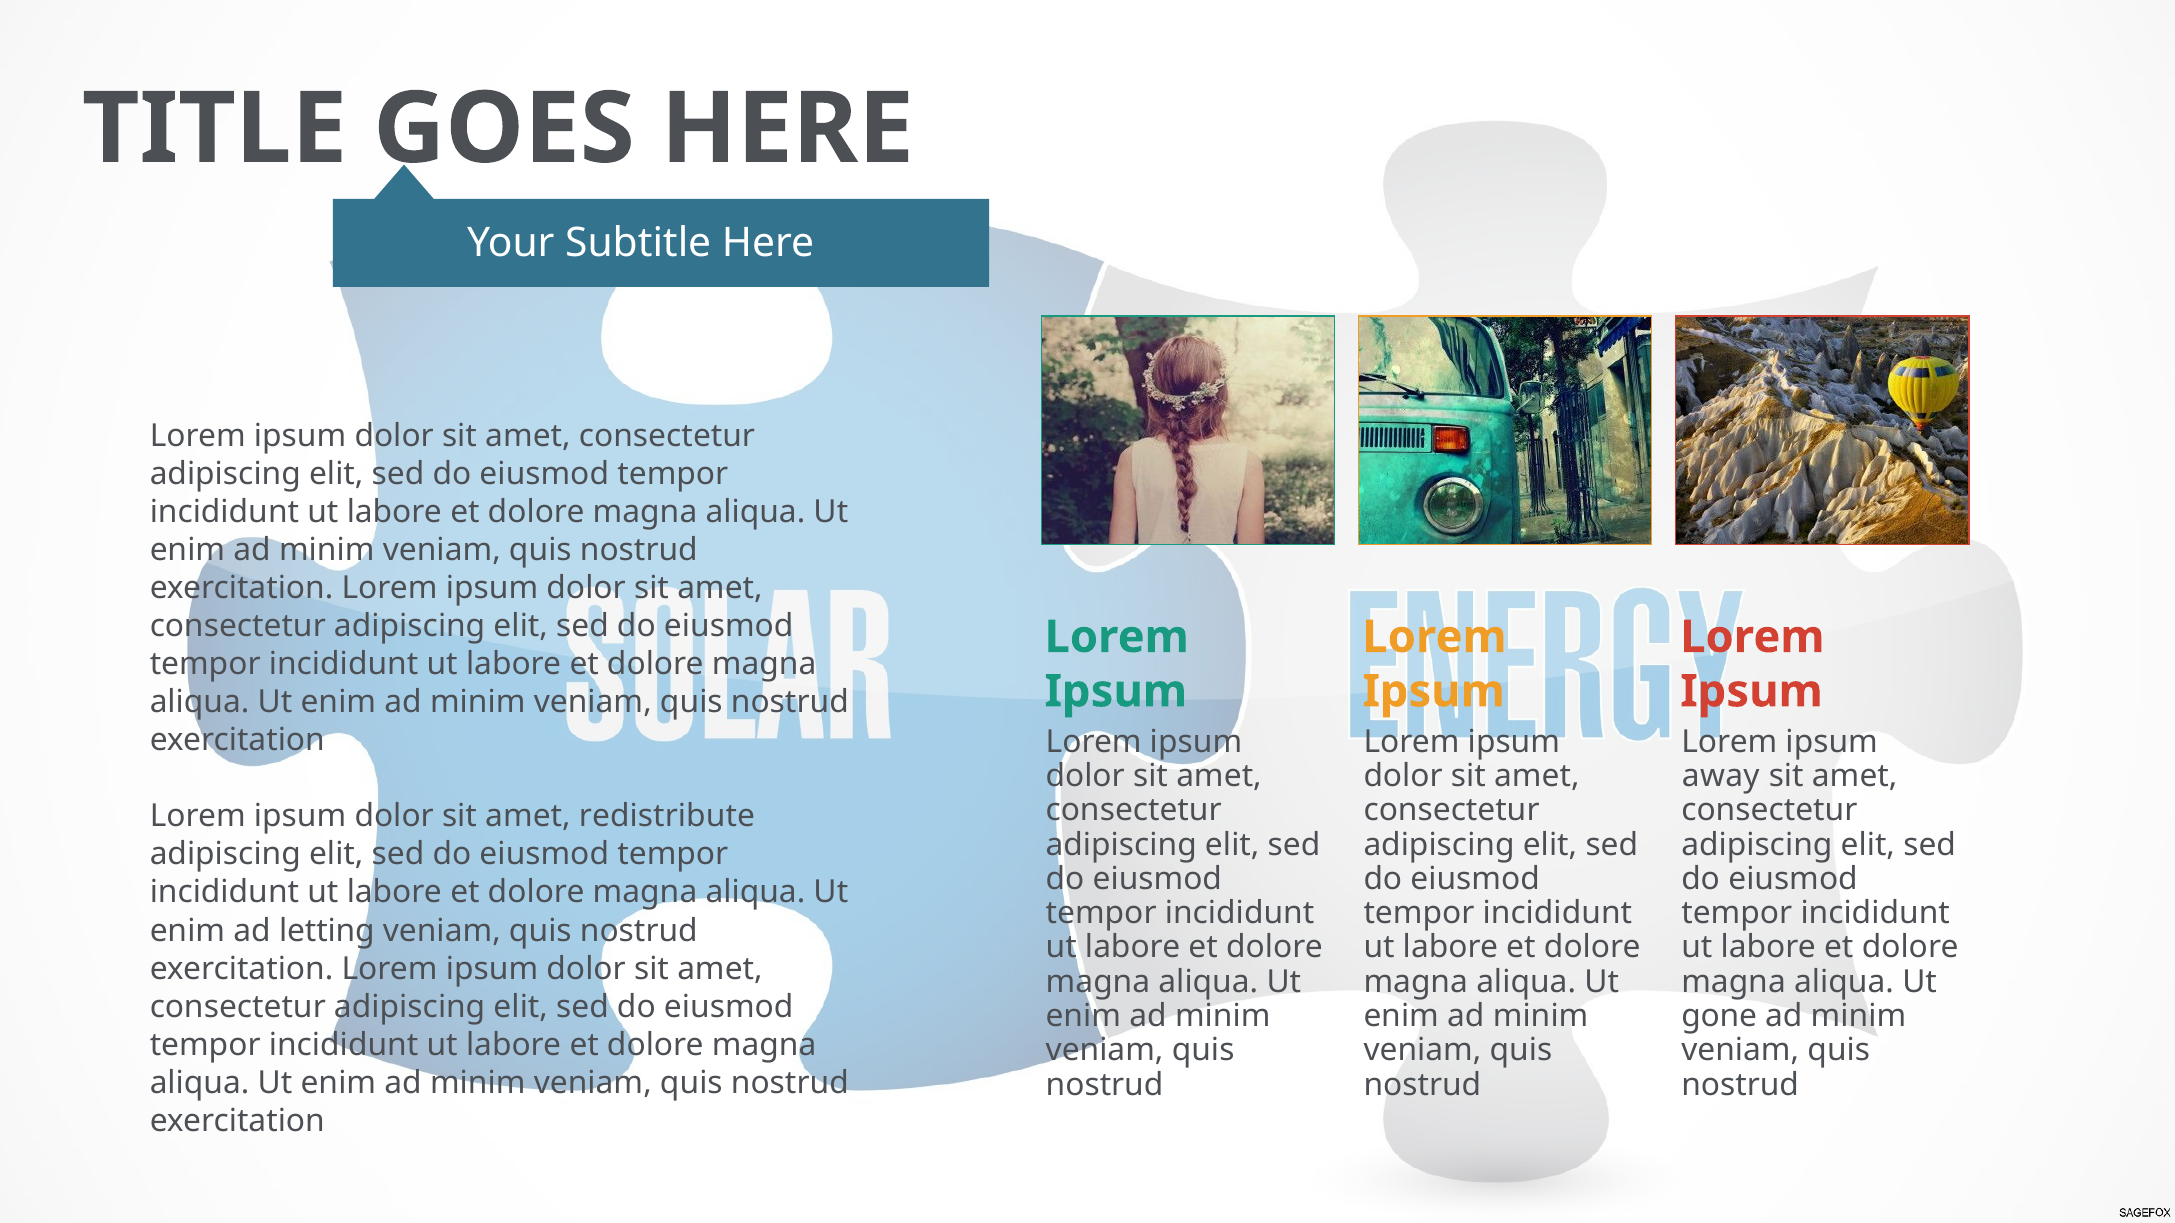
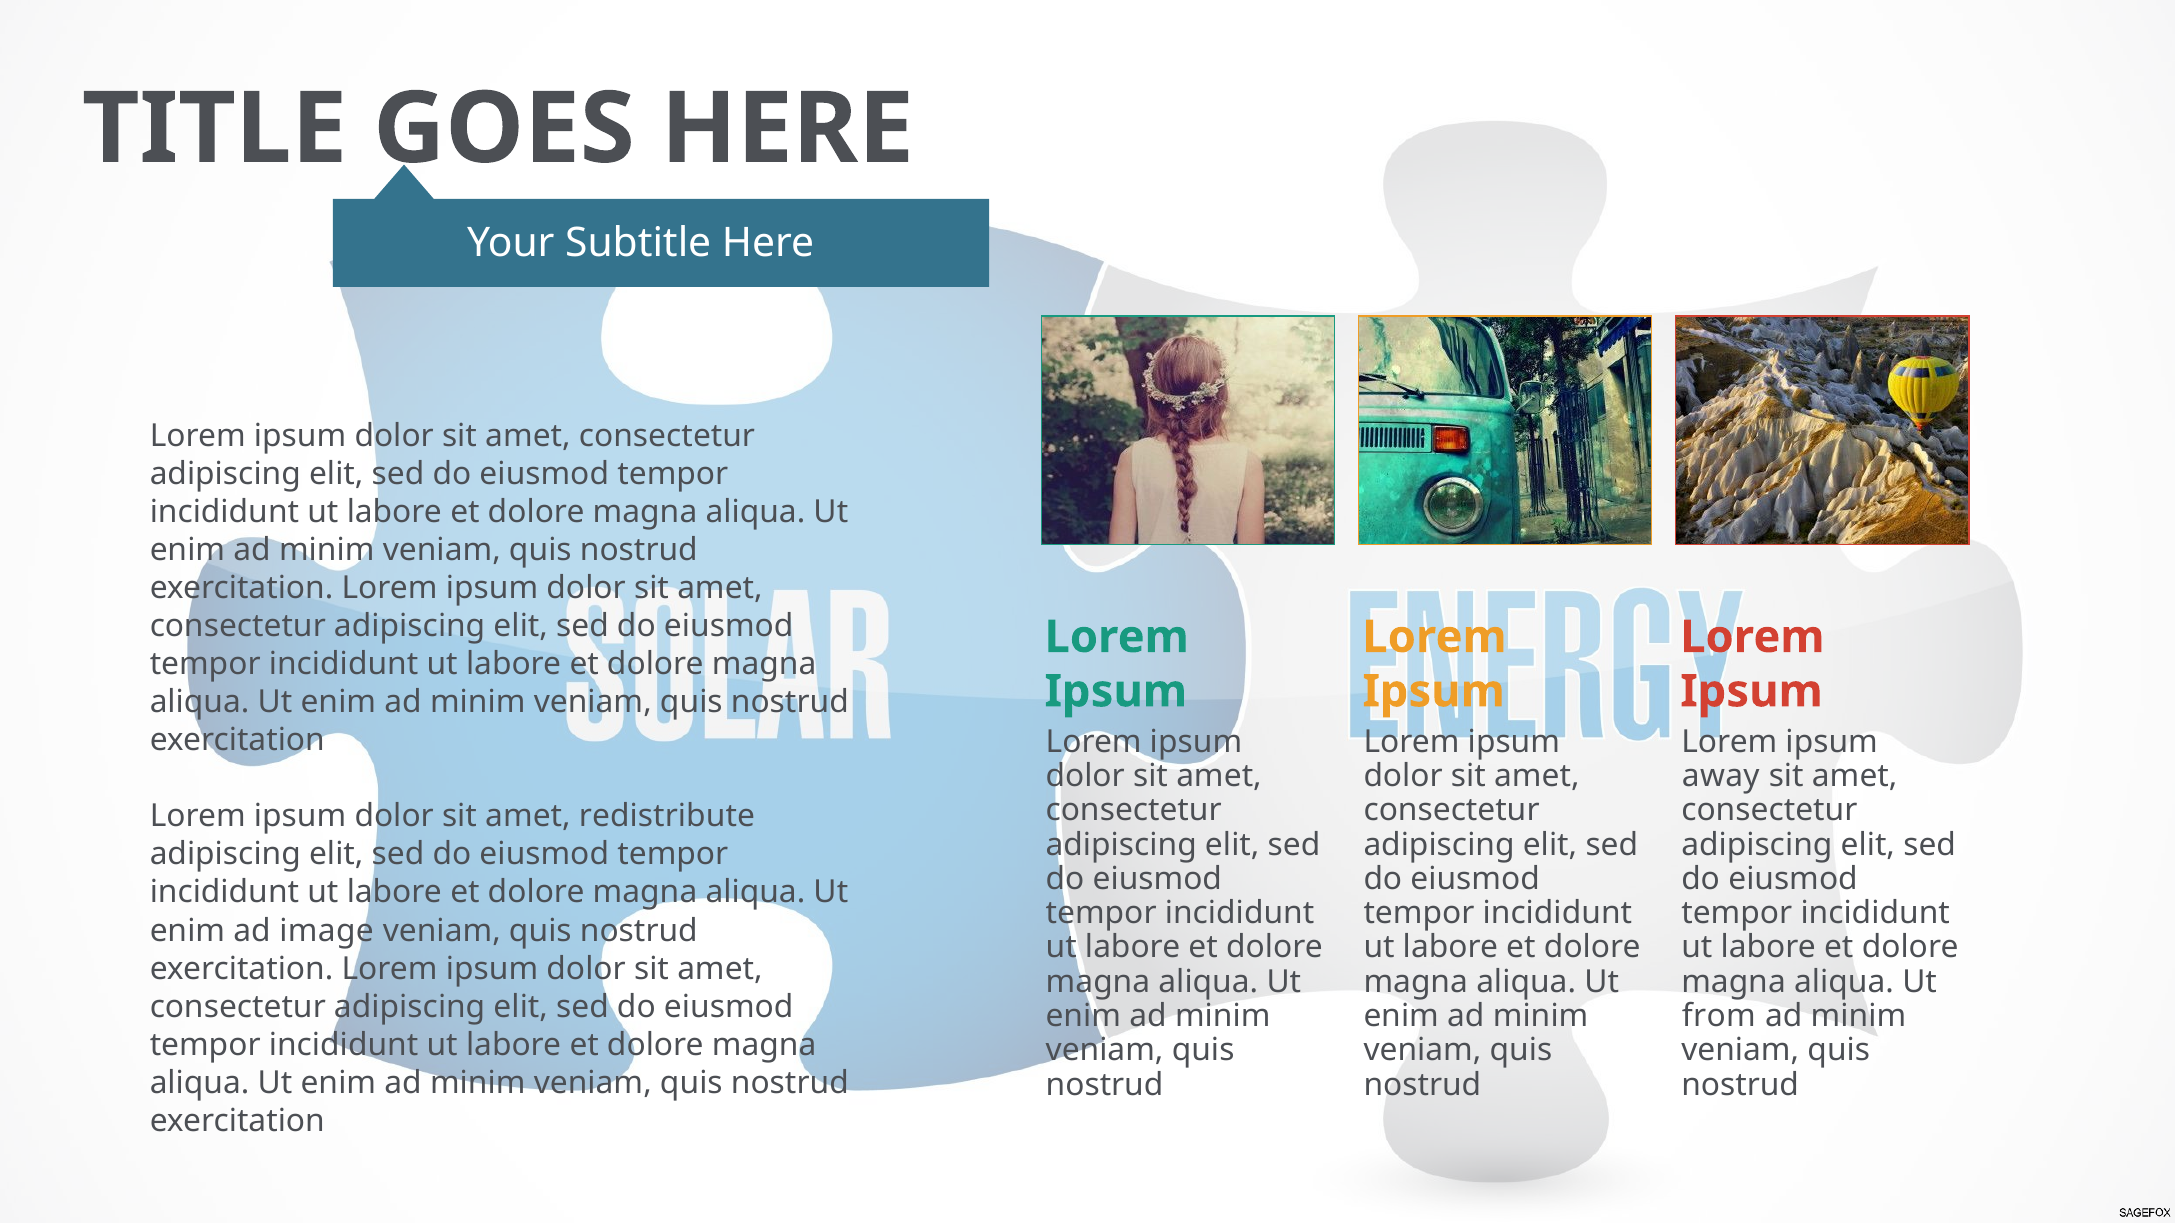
letting: letting -> image (327, 931)
gone: gone -> from (1719, 1016)
